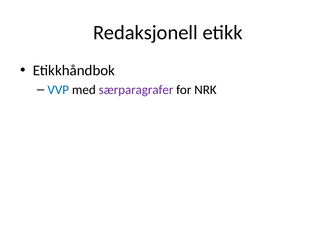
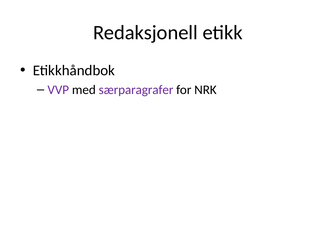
VVP colour: blue -> purple (58, 90)
